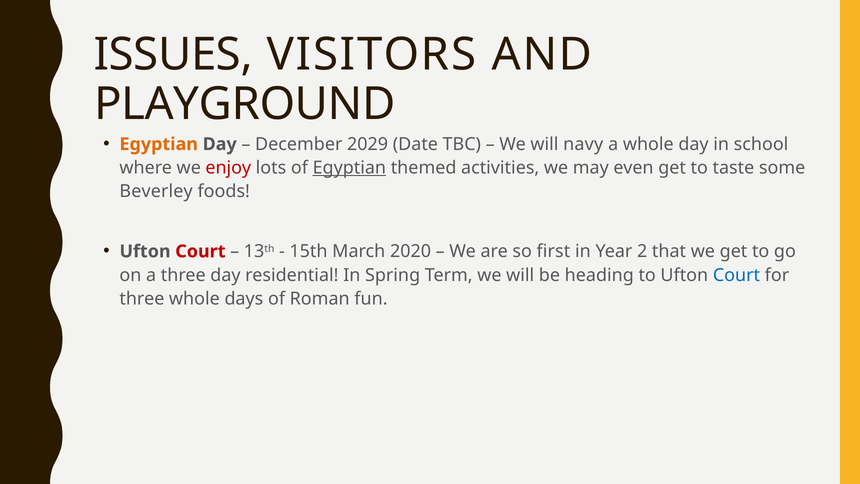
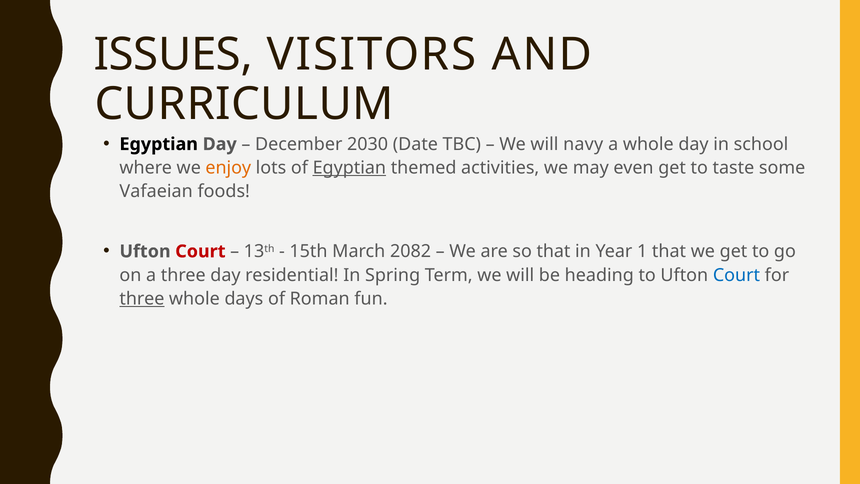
PLAYGROUND: PLAYGROUND -> CURRICULUM (244, 104)
Egyptian colour: orange -> black (159, 144)
2029: 2029 -> 2030 (368, 144)
enjoy colour: red -> orange (228, 168)
Beverley: Beverley -> Vafaeian (156, 191)
2020: 2020 -> 2082 (411, 251)
so first: first -> that (553, 251)
2: 2 -> 1 (642, 251)
three underline: none -> present (142, 299)
